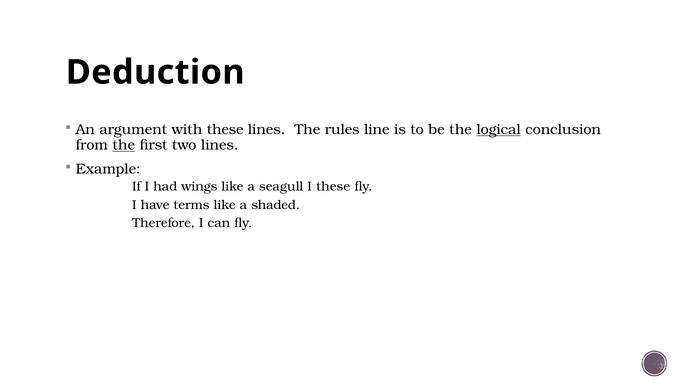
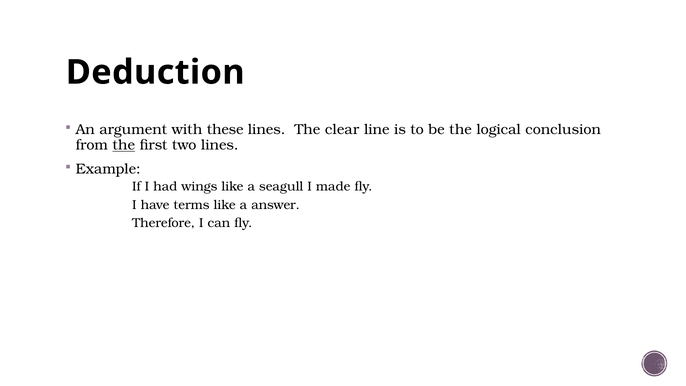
rules: rules -> clear (342, 130)
logical underline: present -> none (499, 130)
I these: these -> made (333, 187)
shaded: shaded -> answer (276, 205)
